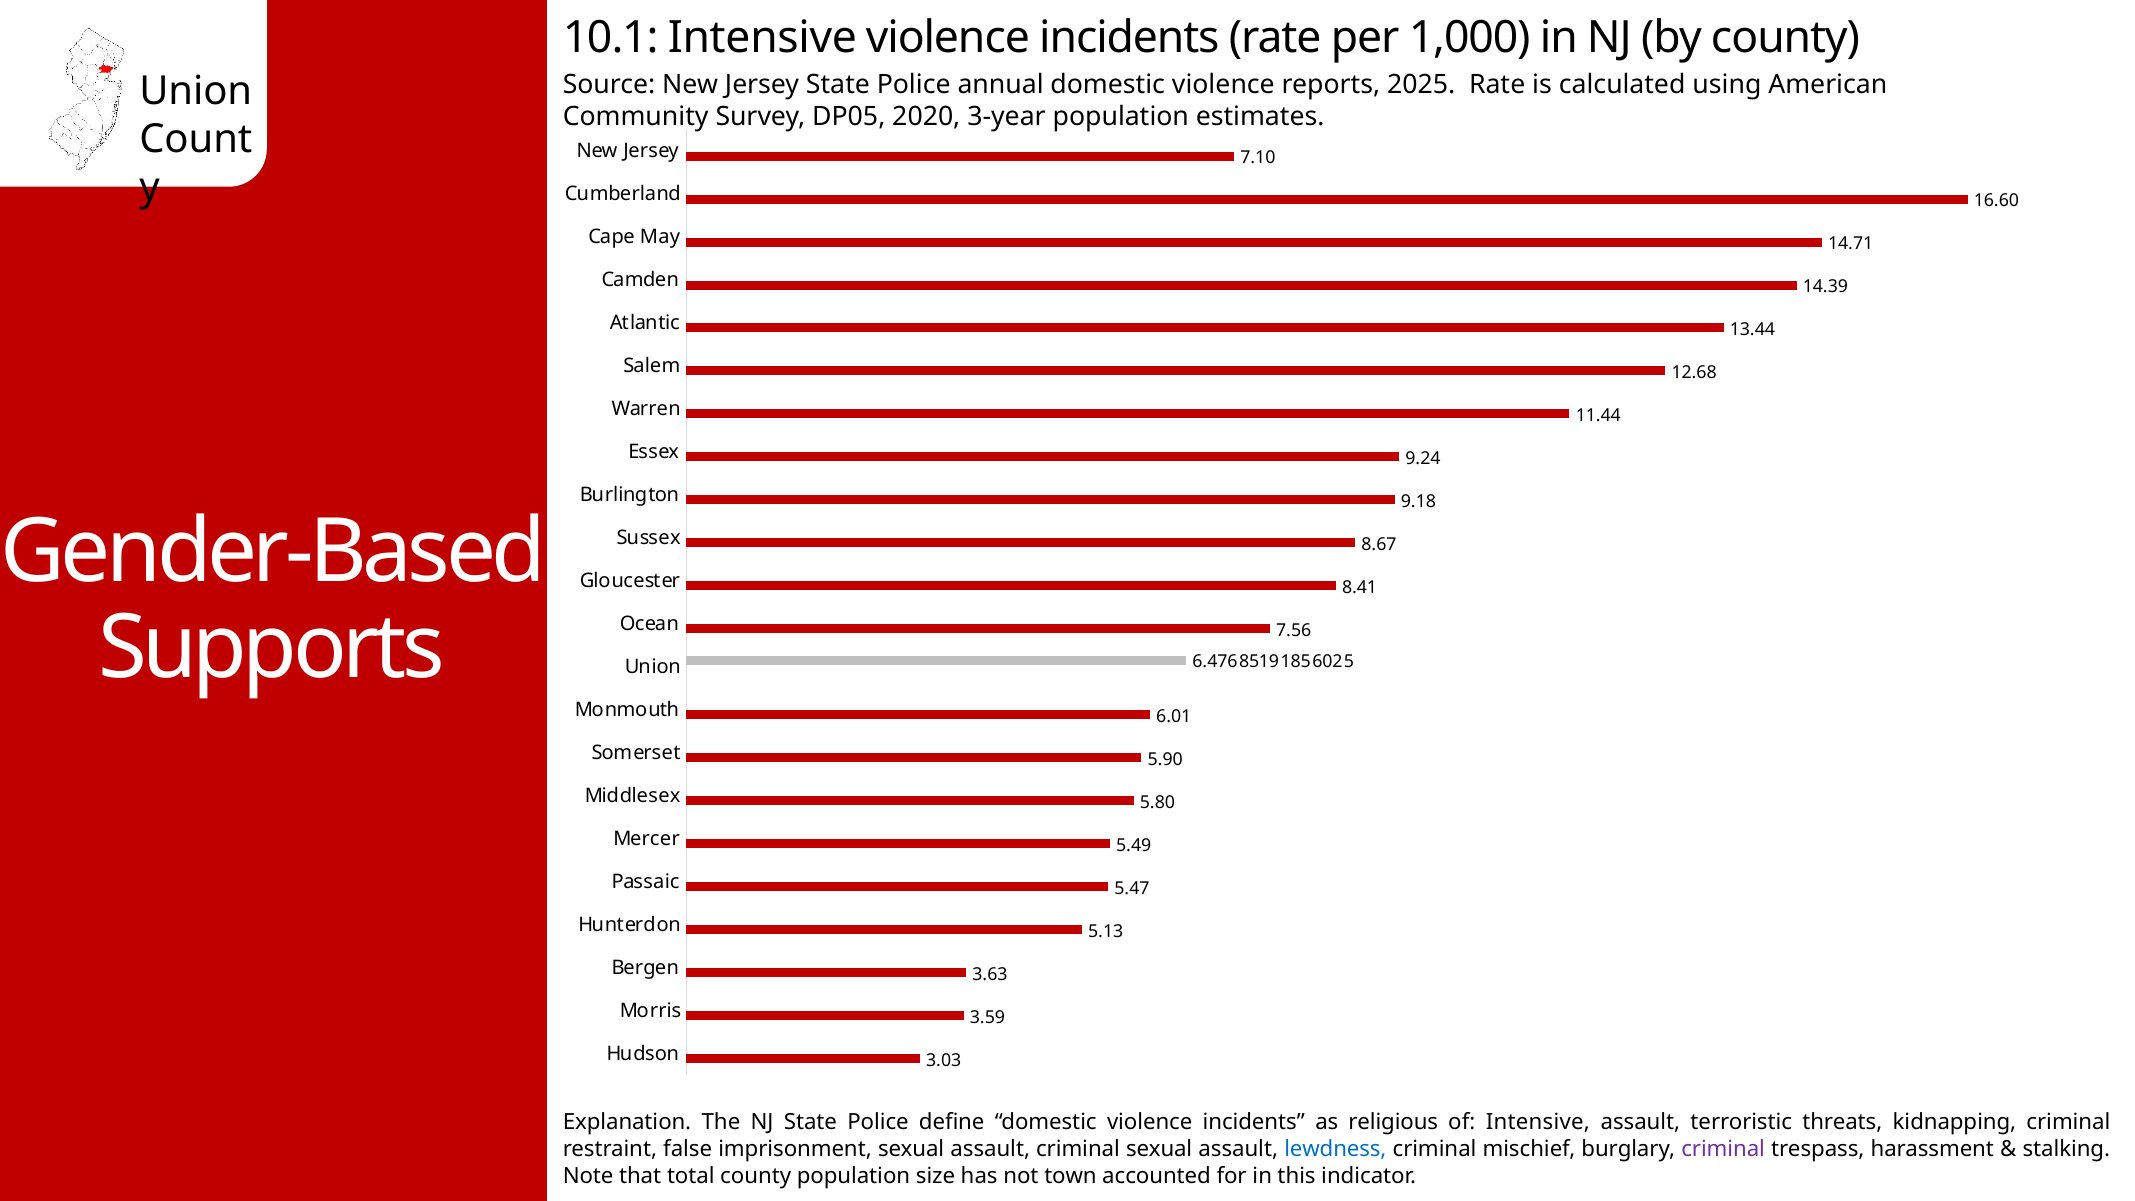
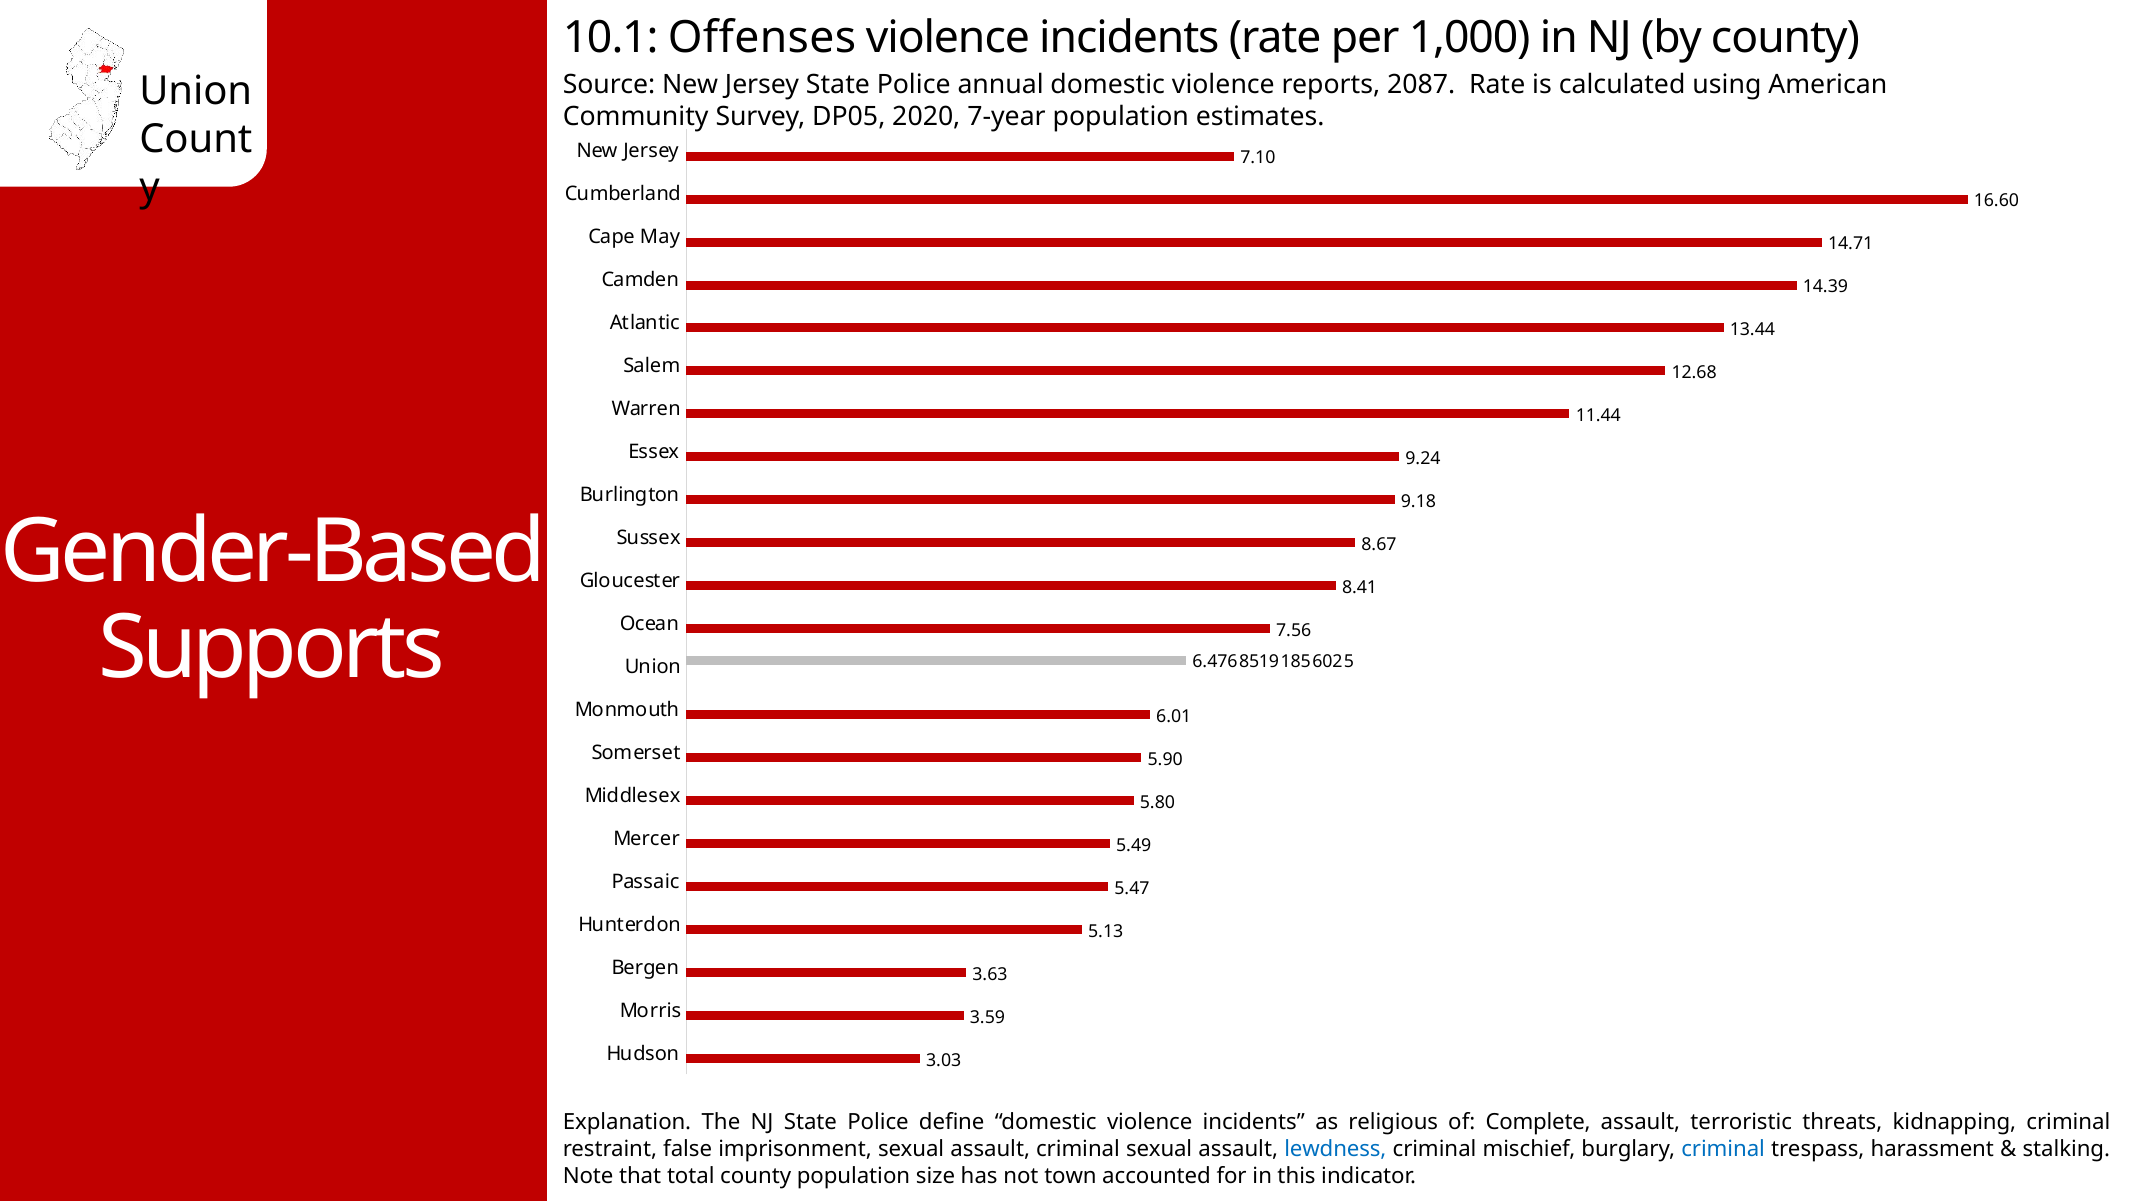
10.1 Intensive: Intensive -> Offenses (762, 38)
2025: 2025 -> 2087 (1421, 85)
3-year: 3-year -> 7-year (1007, 117)
of Intensive: Intensive -> Complete (1538, 1122)
criminal colour: purple -> blue (1723, 1149)
